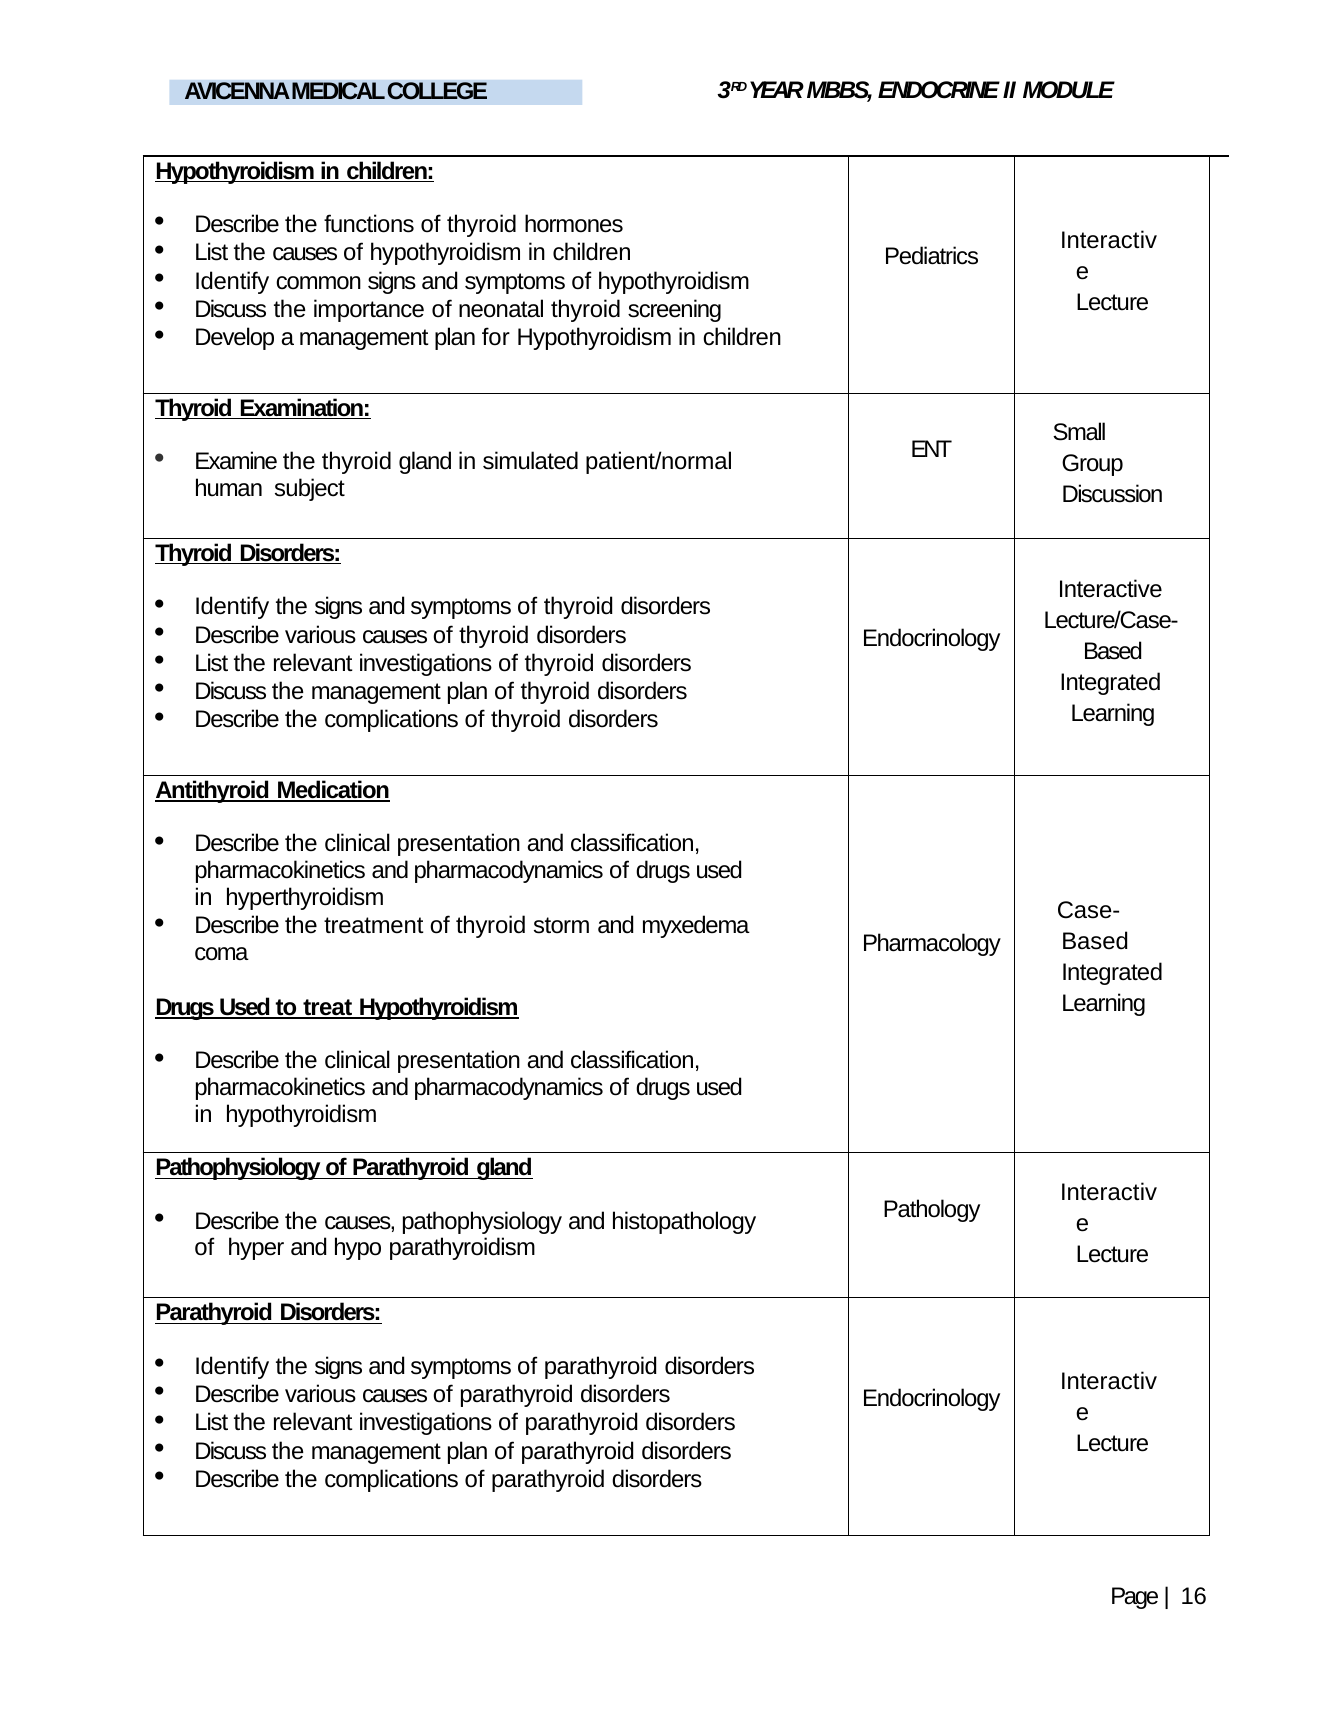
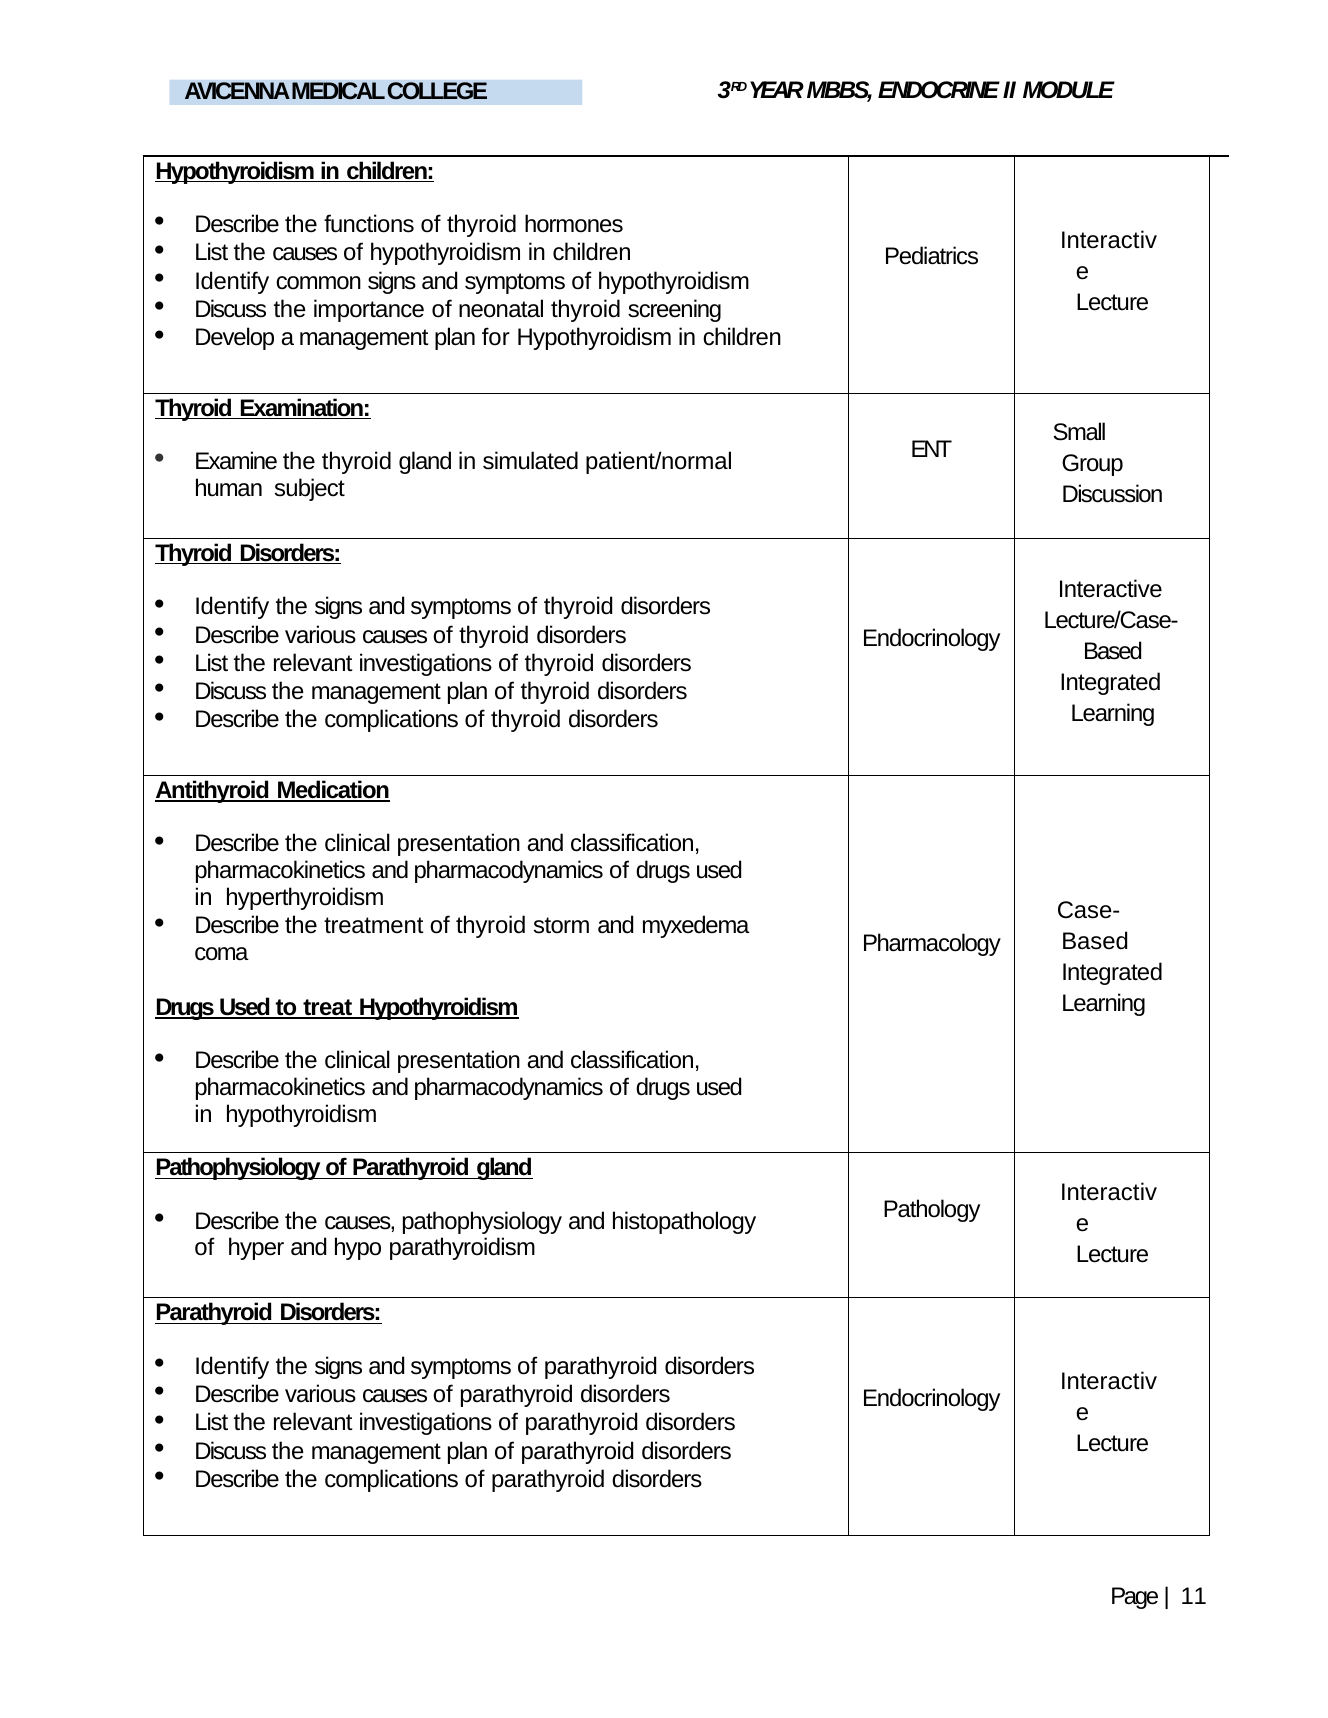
16: 16 -> 11 (1194, 1597)
